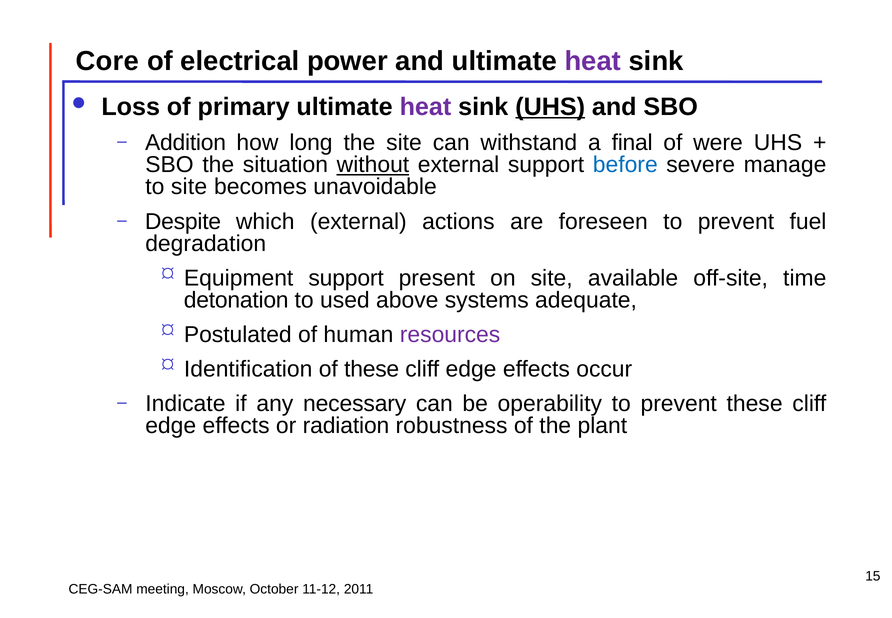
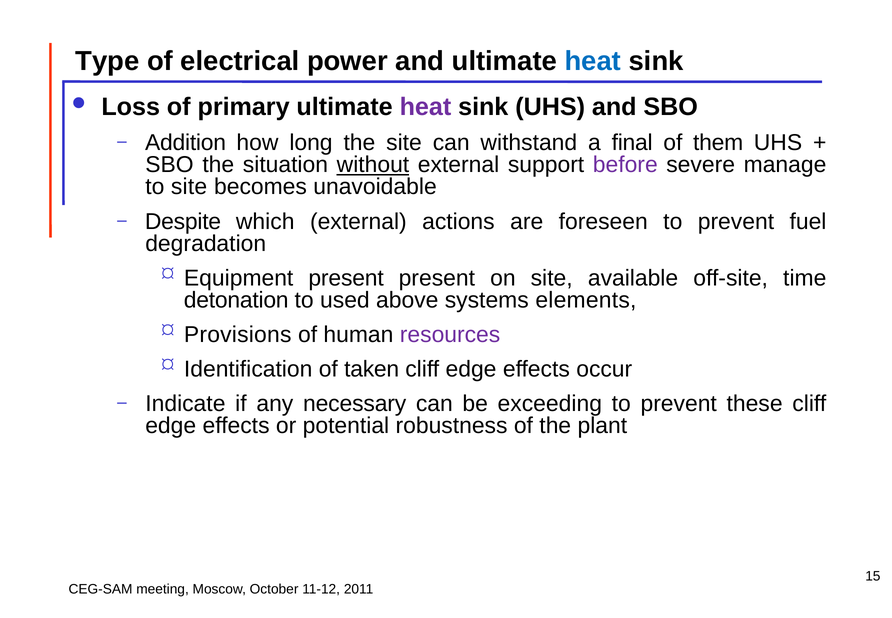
Core: Core -> Type (107, 61)
heat colour: purple -> blue (593, 61)
UHS underline: present -> none (550, 107)
were: were -> them (718, 143)
before colour: blue -> purple (625, 165)
Equipment support: support -> present (346, 278)
adequate: adequate -> elements (586, 300)
Postulated: Postulated -> Provisions (238, 334)
of these: these -> taken (372, 369)
operability: operability -> exceeding (550, 403)
radiation: radiation -> potential (346, 425)
